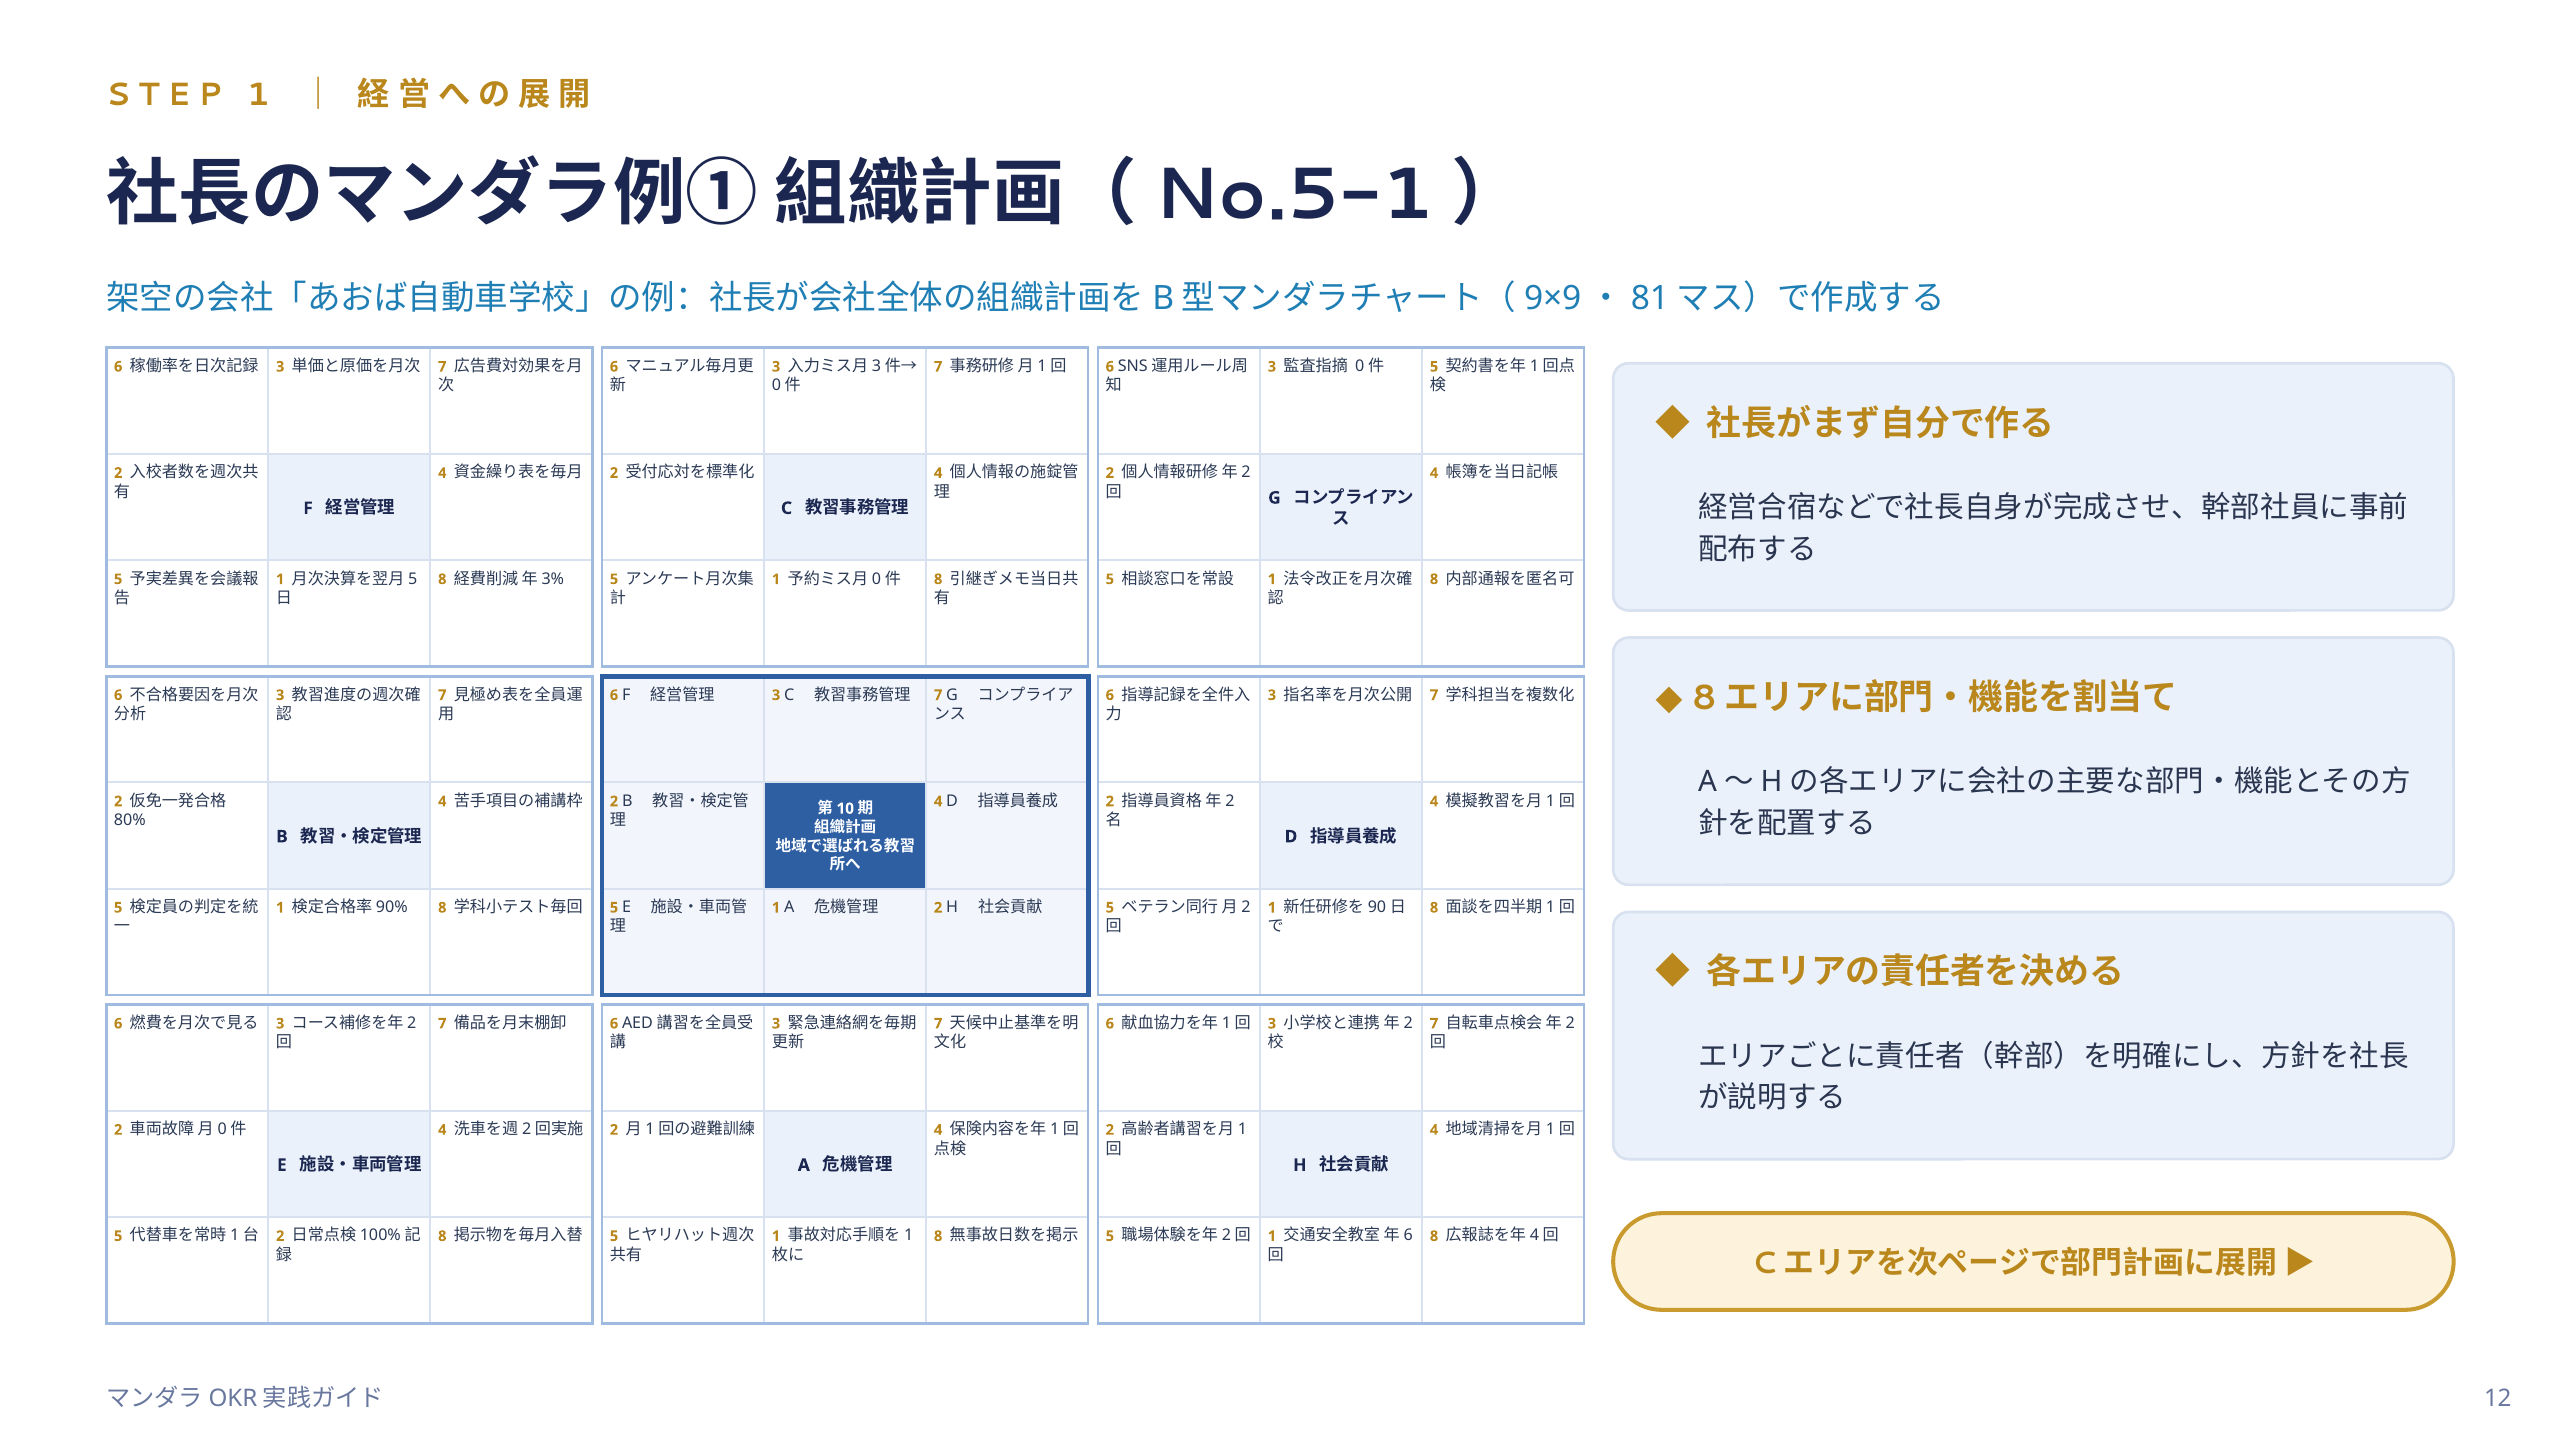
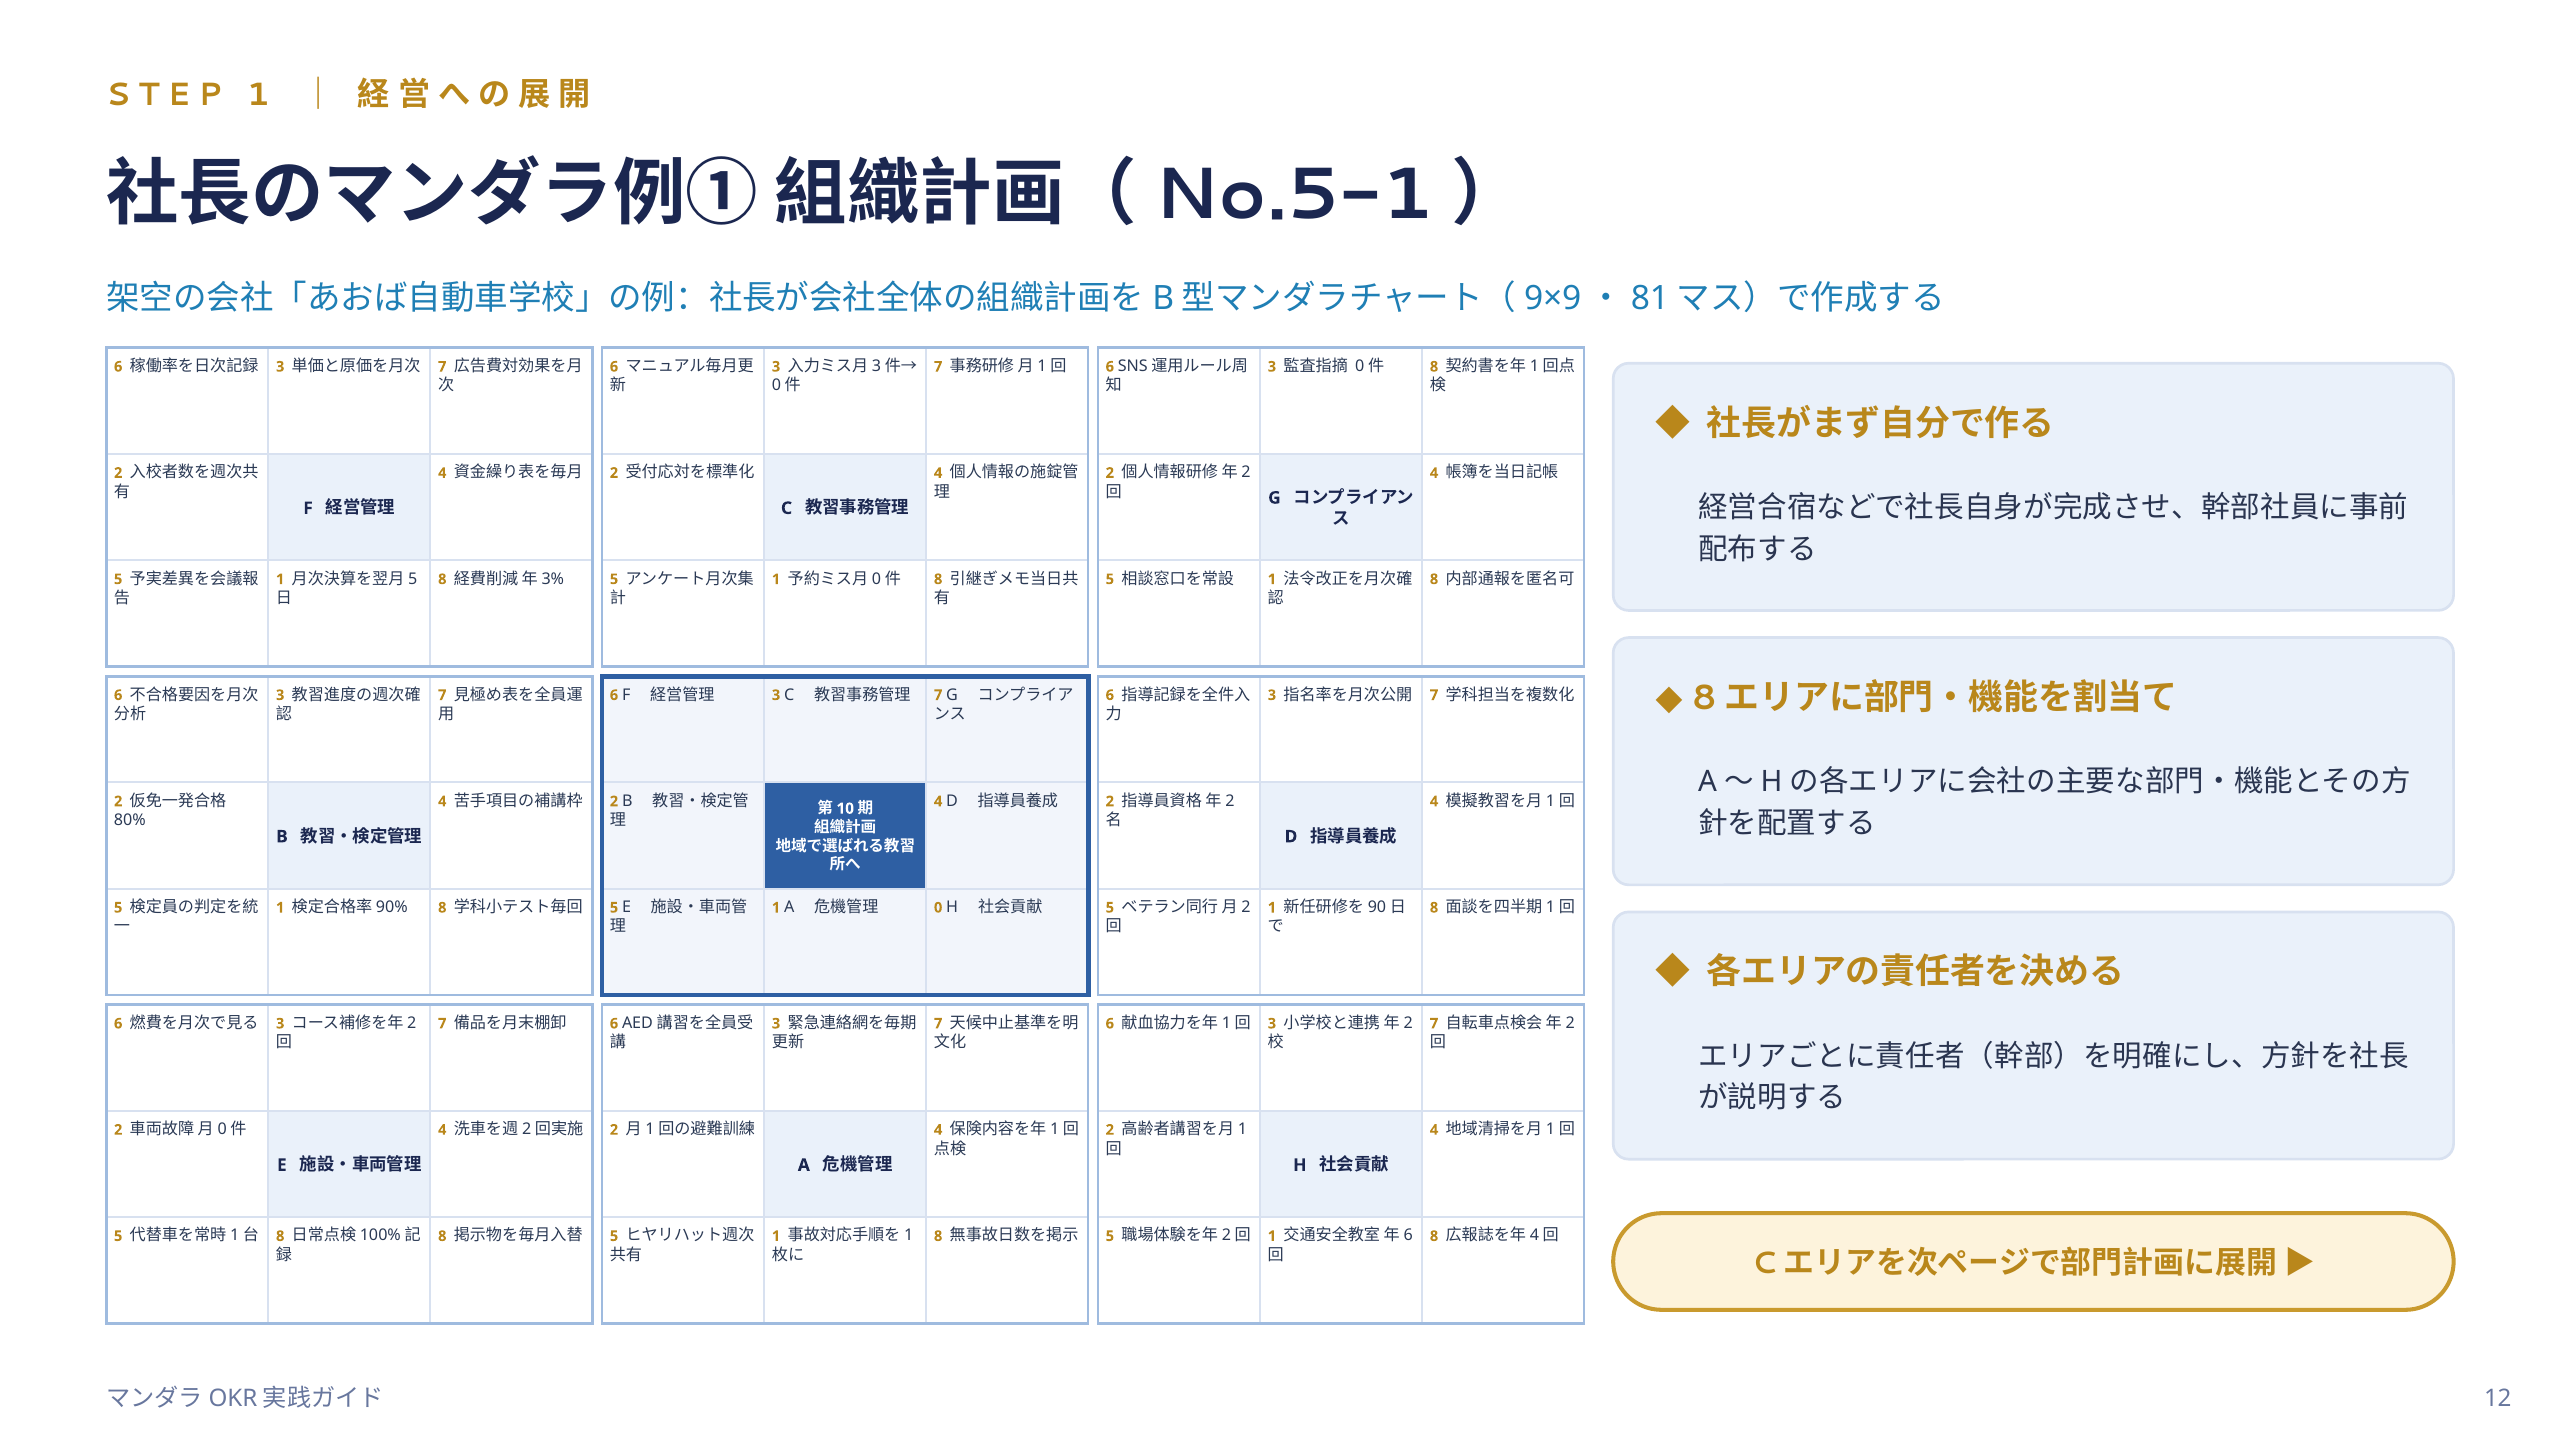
5: 5 -> 8 (1434, 367)
2: 2 -> 0 (938, 908)
2: 2 -> 8 (280, 1236)
